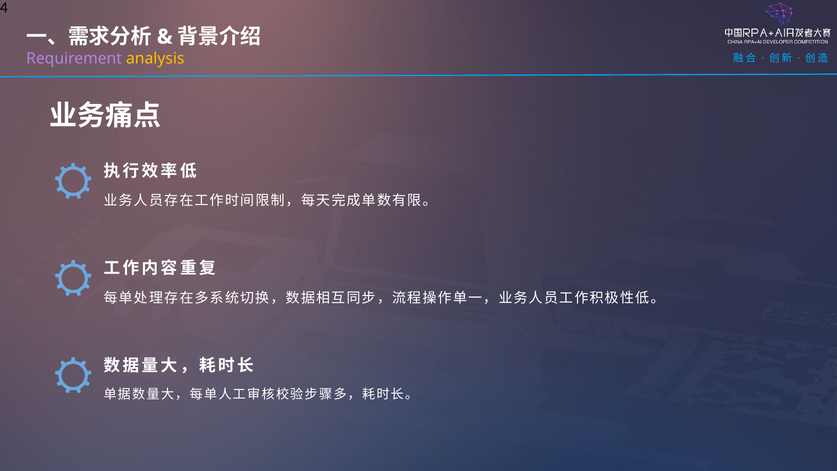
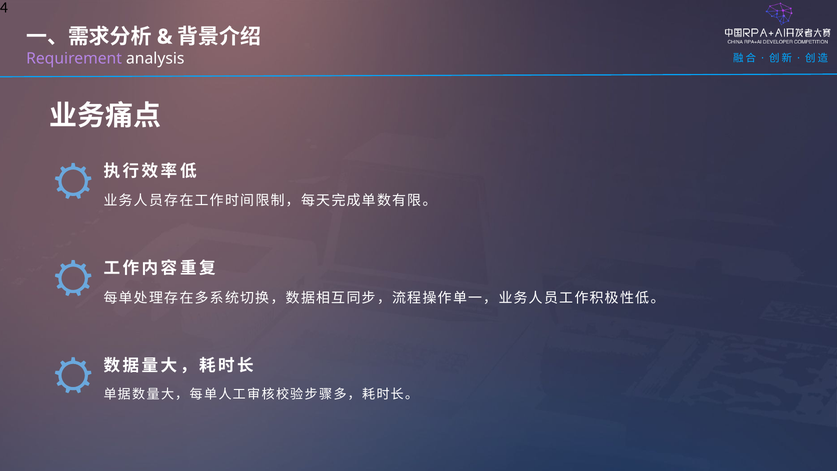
analysis colour: yellow -> white (155, 58)
